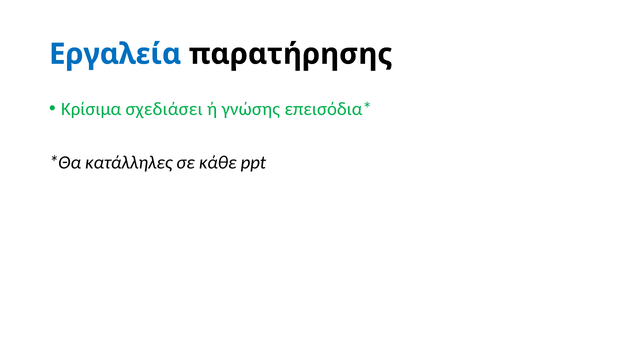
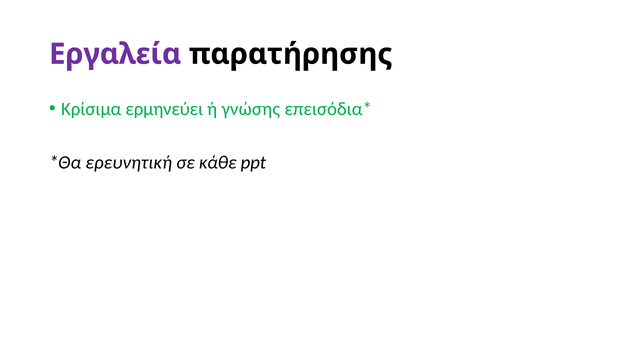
Εργαλεία colour: blue -> purple (115, 54)
σχεδιάσει: σχεδιάσει -> ερμηνεύει (164, 109)
κατάλληλες: κατάλληλες -> ερευνητική (129, 163)
